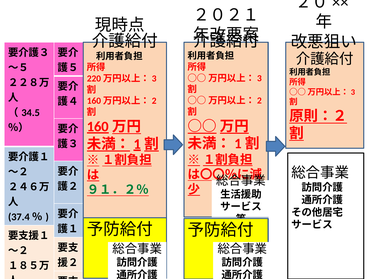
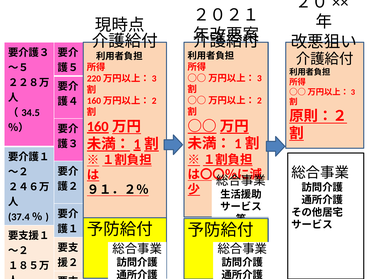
９１．２％ colour: green -> black (118, 189)
